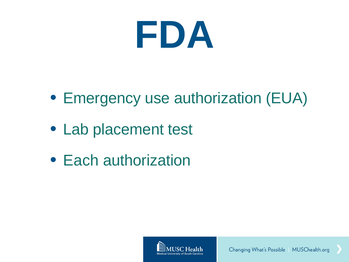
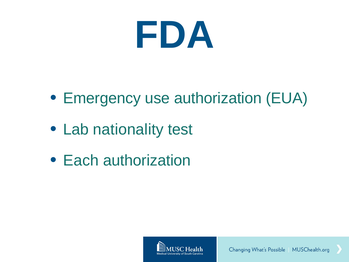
placement: placement -> nationality (128, 129)
